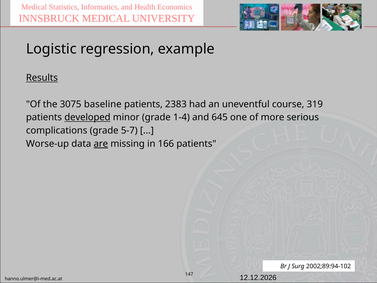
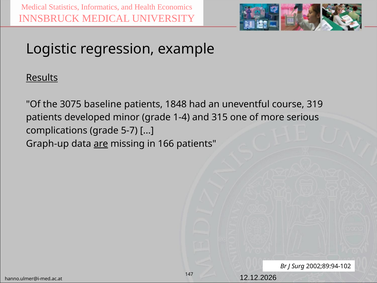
2383: 2383 -> 1848 (176, 104)
developed underline: present -> none (87, 117)
645: 645 -> 315 (220, 117)
Worse-up: Worse-up -> Graph-up (47, 144)
